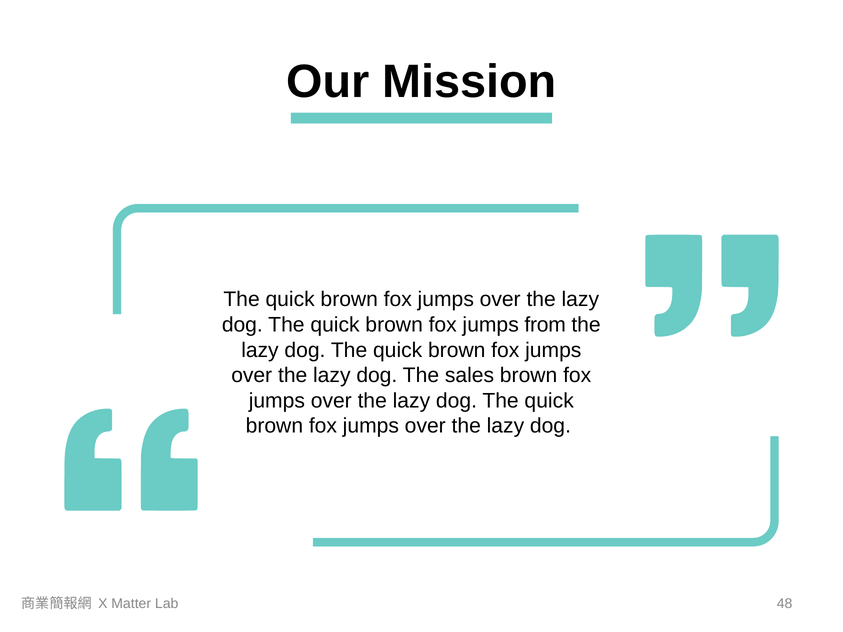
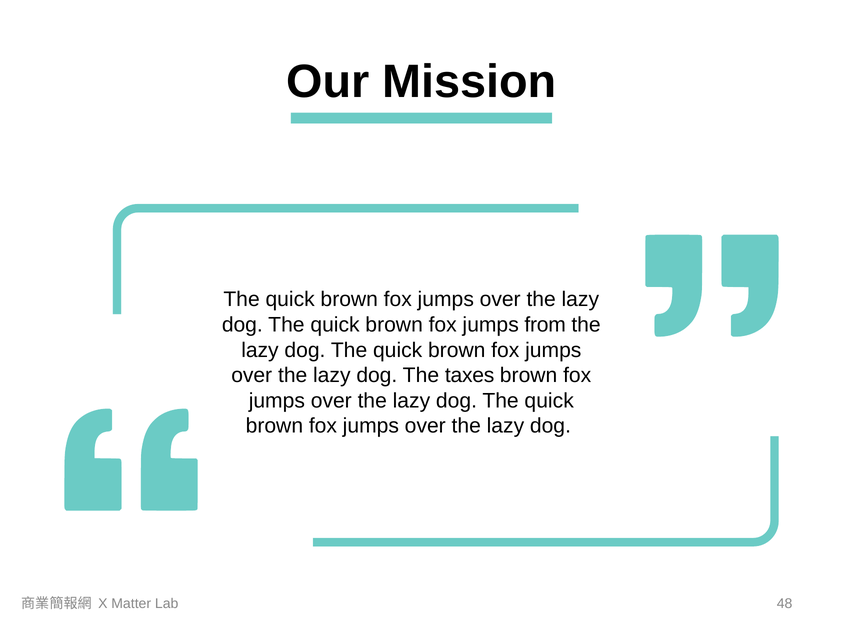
sales: sales -> taxes (470, 376)
